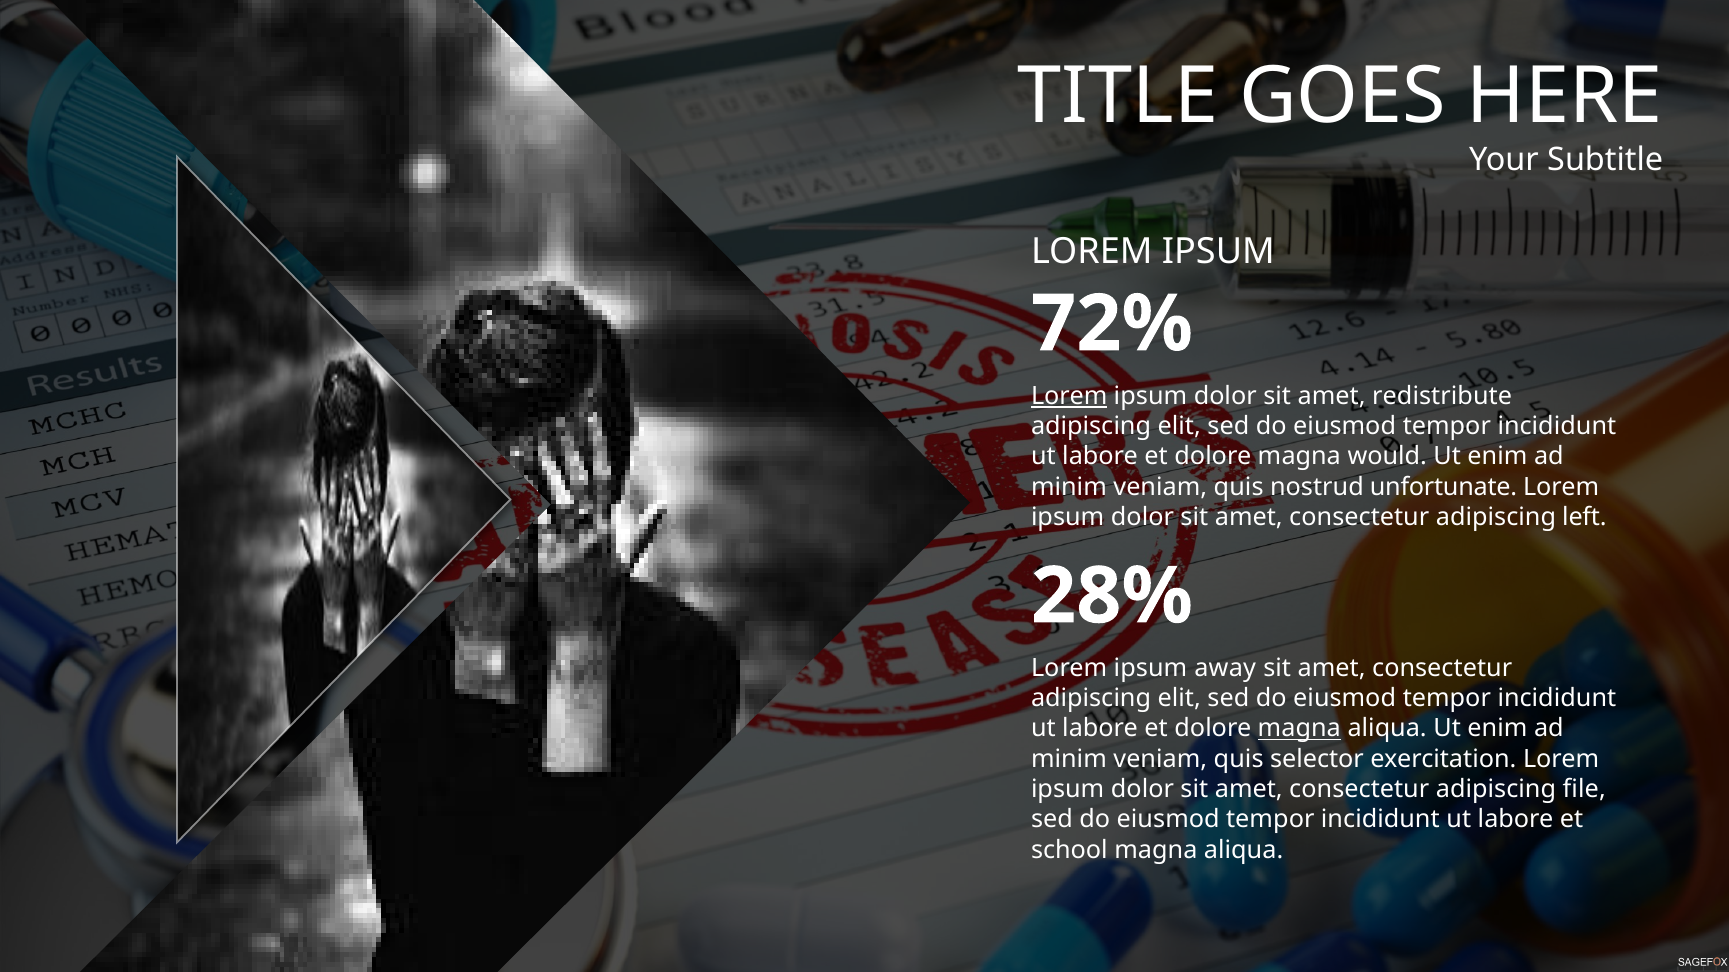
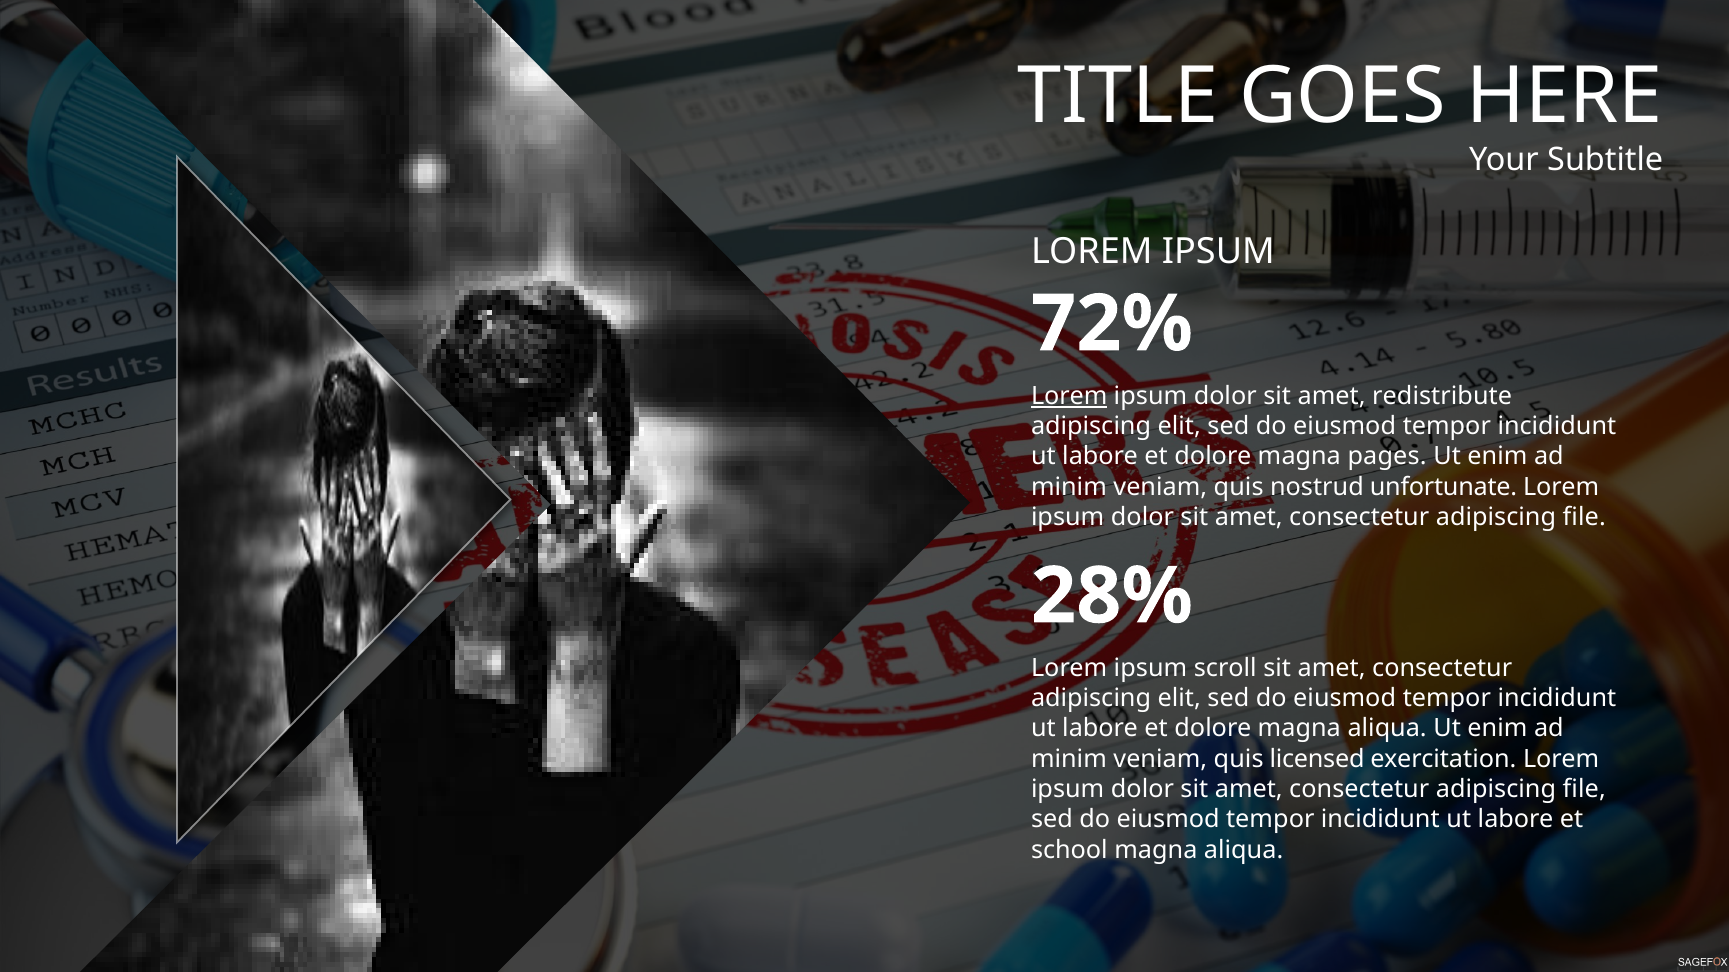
would: would -> pages (1387, 457)
left: left -> file (1584, 517)
away: away -> scroll (1225, 669)
magna underline: present -> none (1299, 729)
selector: selector -> licensed (1317, 759)
